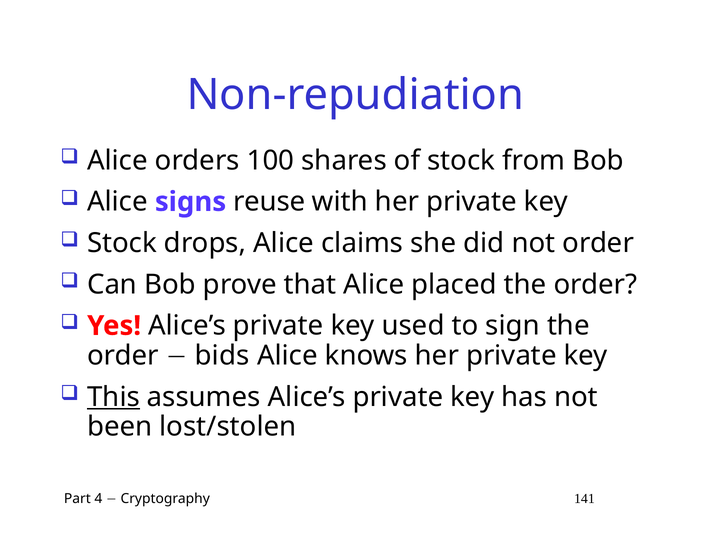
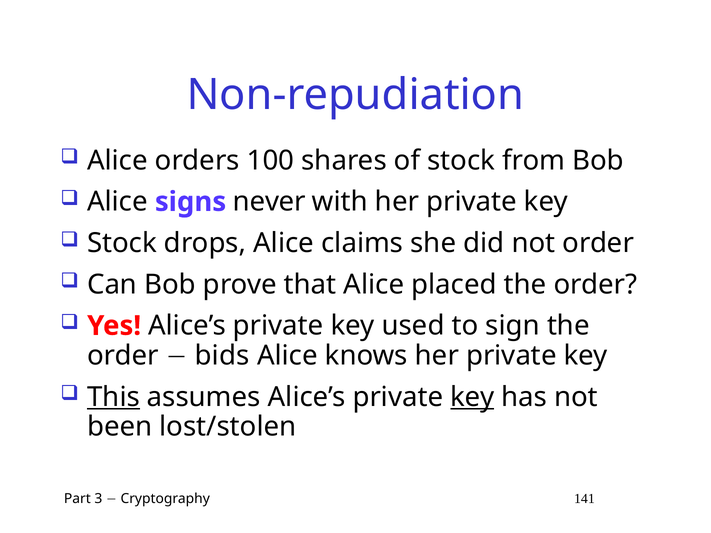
reuse: reuse -> never (269, 202)
key underline: none -> present (472, 397)
4: 4 -> 3 (98, 499)
